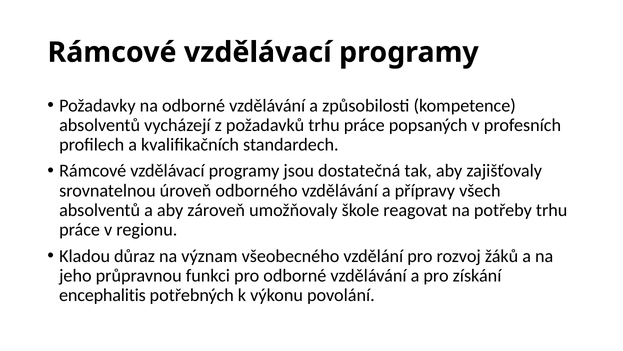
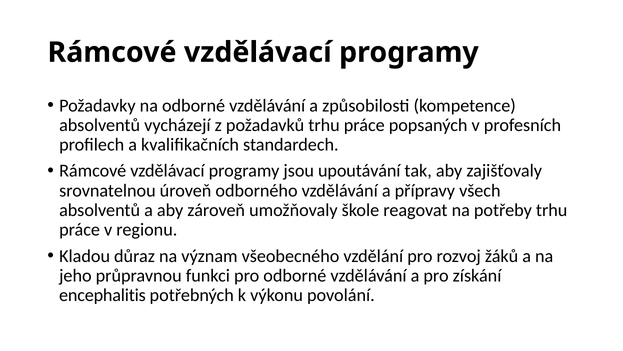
dostatečná: dostatečná -> upoutávání (359, 171)
